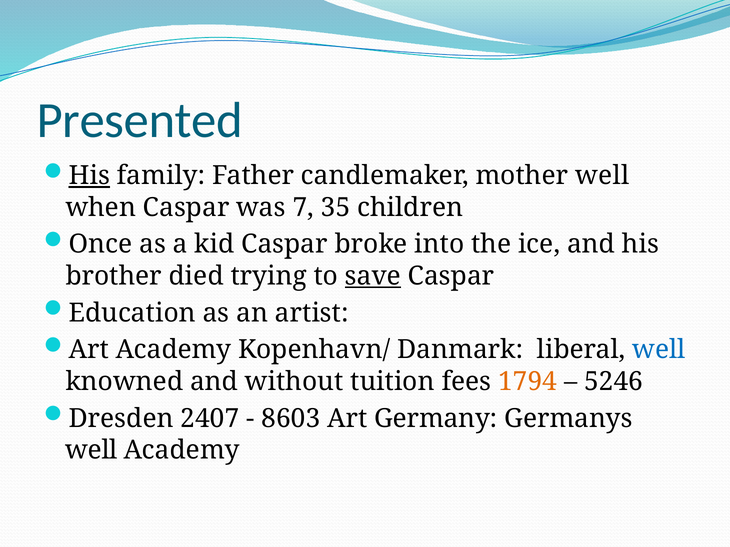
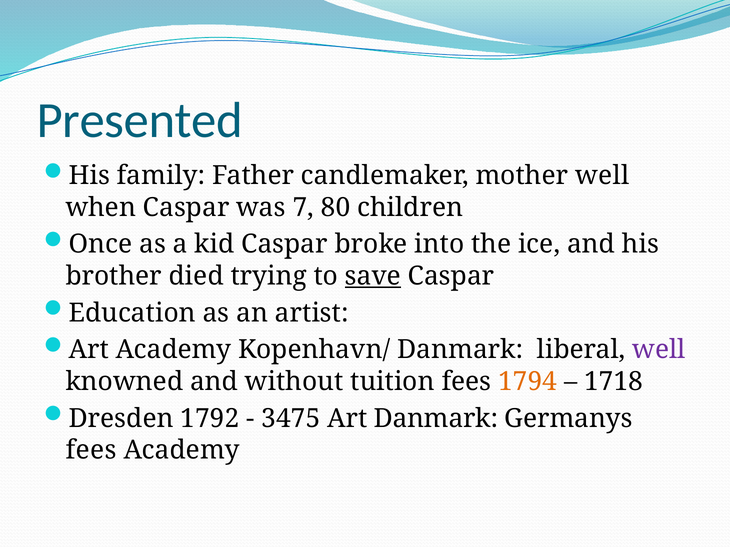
His underline: present -> none (89, 176)
35: 35 -> 80 (336, 208)
well colour: blue -> purple (659, 350)
5246: 5246 -> 1718 (614, 382)
2407: 2407 -> 1792 (210, 419)
8603: 8603 -> 3475 (291, 419)
Art Germany: Germany -> Danmark (436, 419)
well: well -> fees (91, 450)
